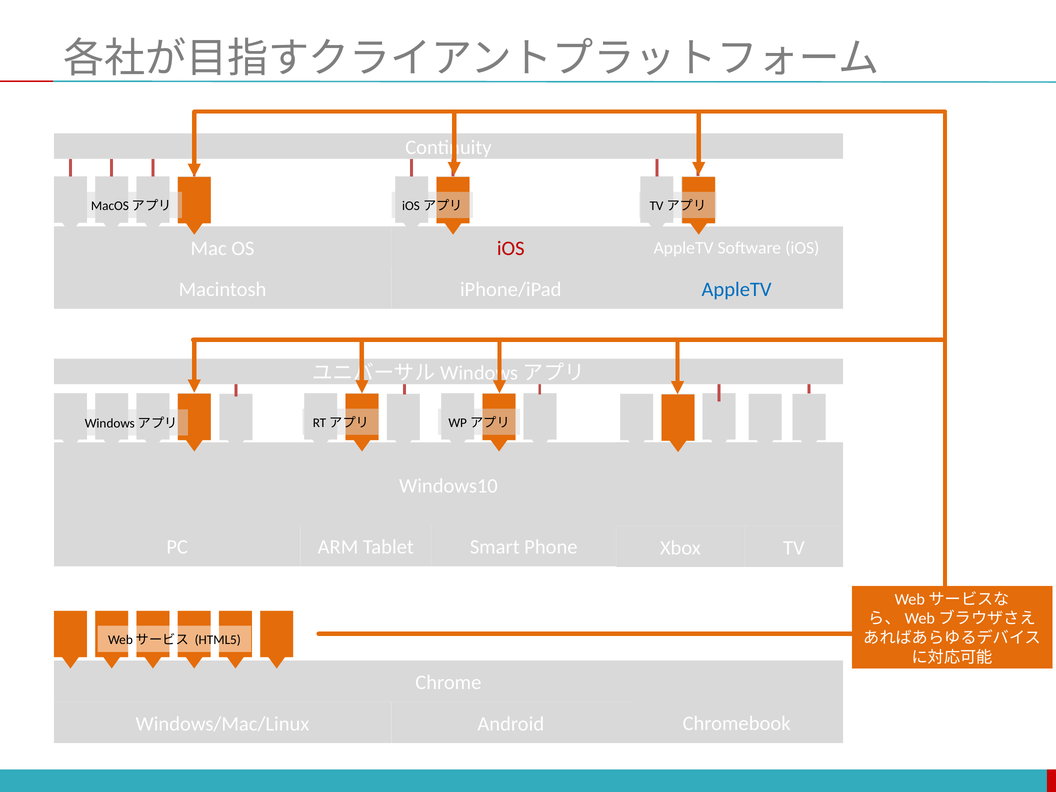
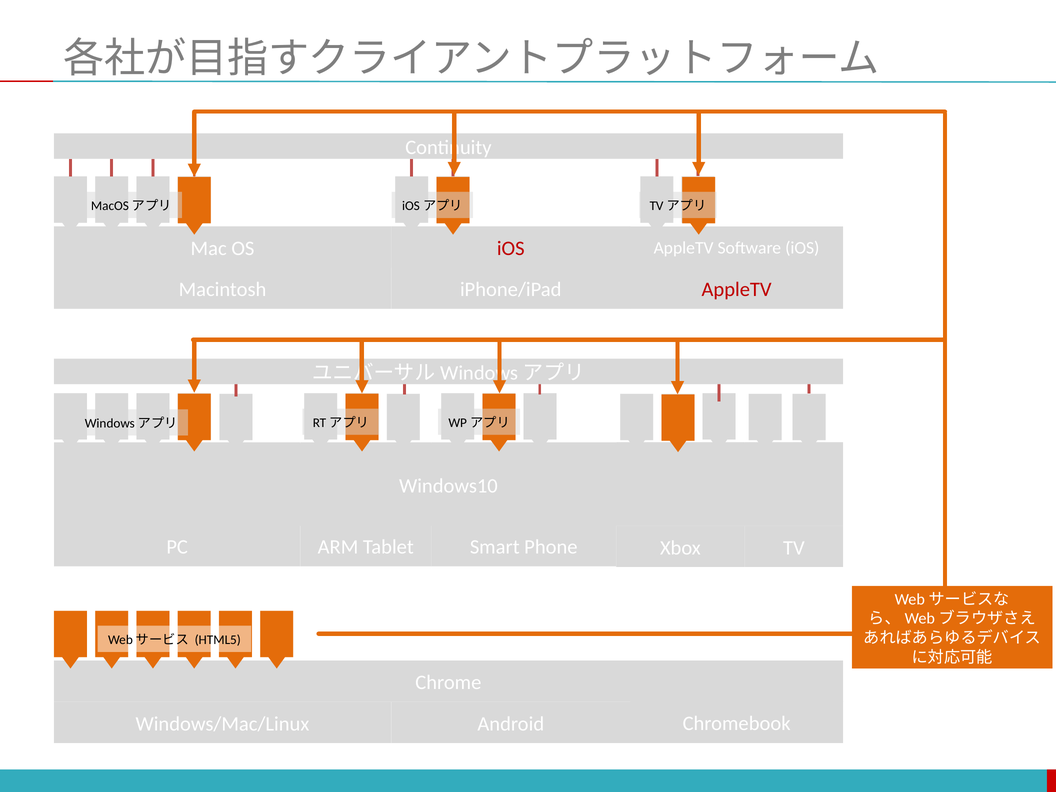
AppleTV colour: blue -> red (737, 289)
